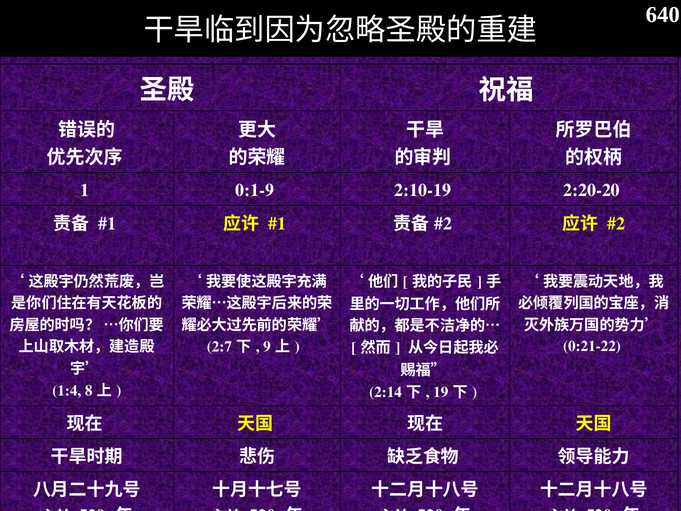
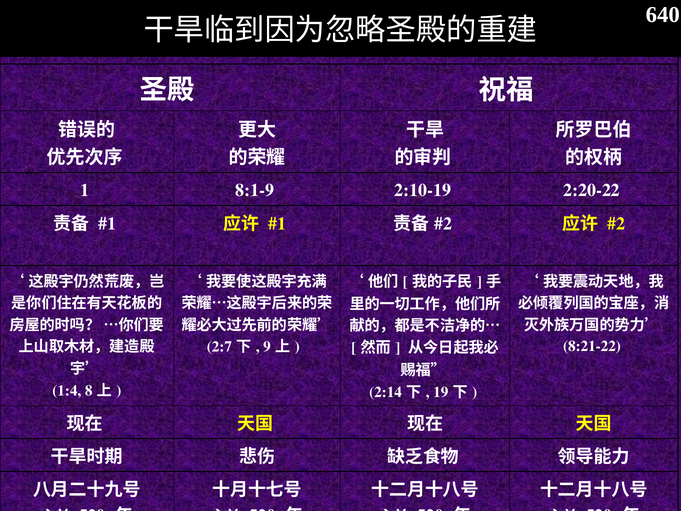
0:1-9: 0:1-9 -> 8:1-9 (255, 190)
2:20-20: 2:20-20 -> 2:20-22 (592, 190)
0:21-22: 0:21-22 -> 8:21-22 (592, 346)
